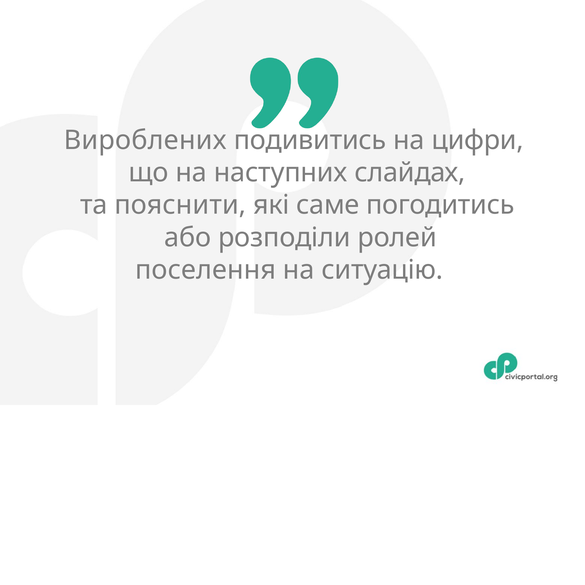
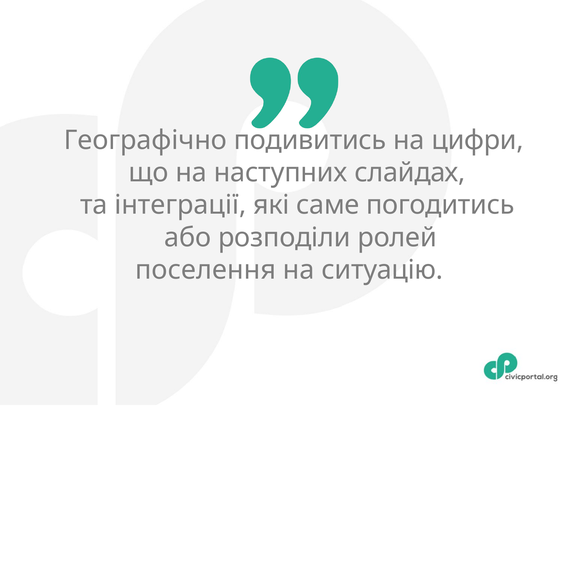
Вироблених: Вироблених -> Географічно (145, 140)
пояснити: пояснити -> інтеграції (180, 205)
